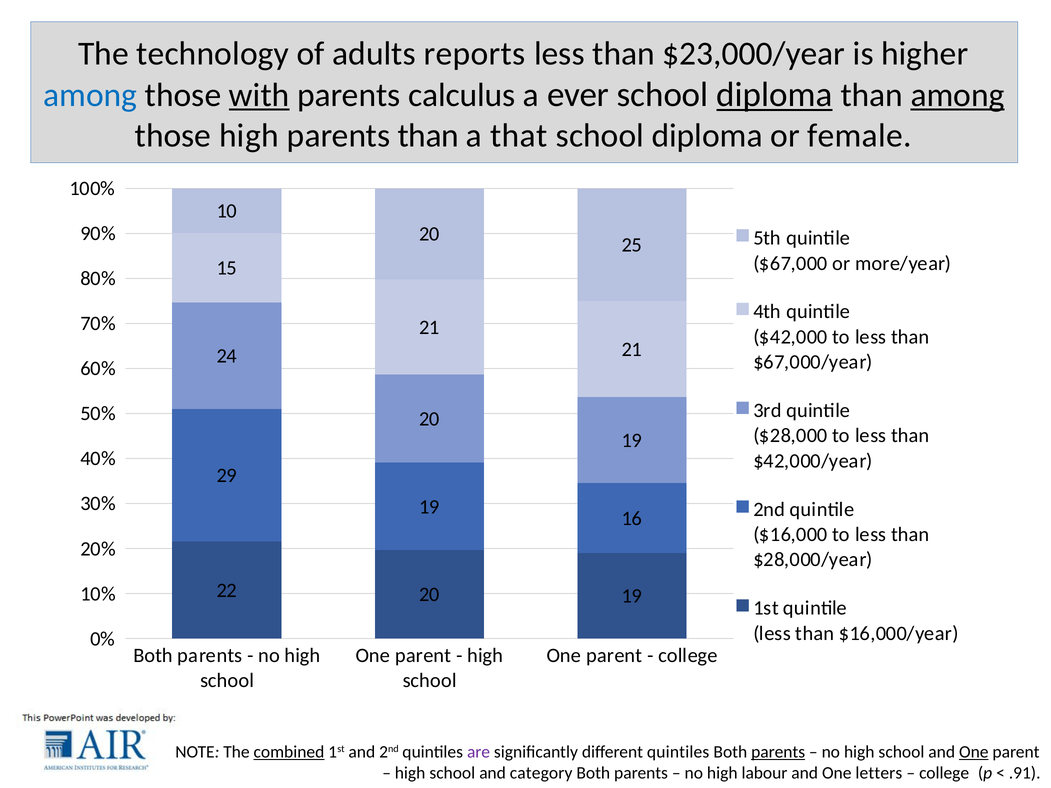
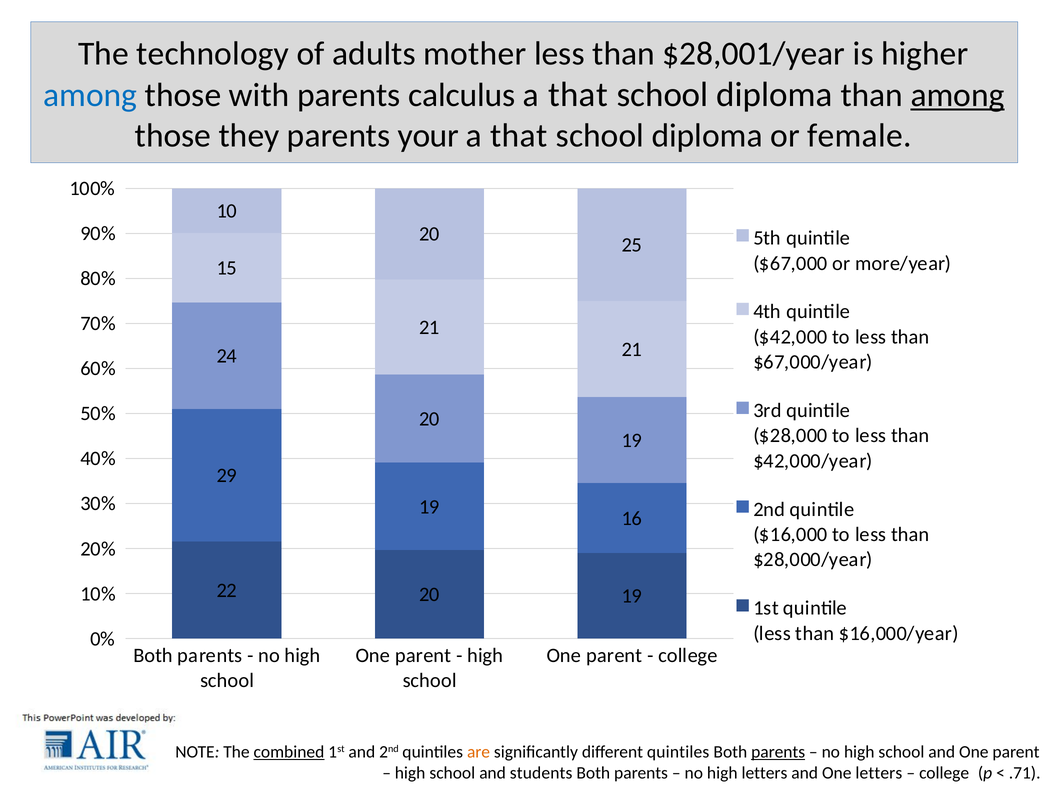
reports: reports -> mother (475, 54)
$23,000/year: $23,000/year -> $28,001/year (754, 54)
with underline: present -> none (259, 95)
ever: ever -> that (578, 95)
diploma underline: present -> none (774, 95)
those high: high -> they (249, 136)
parents than: than -> your (428, 136)
are colour: purple -> orange (479, 752)
One underline: present -> none (974, 752)
category: category -> students (541, 773)
high labour: labour -> letters (764, 773)
.91: .91 -> .71 (1025, 773)
